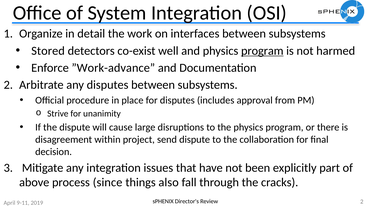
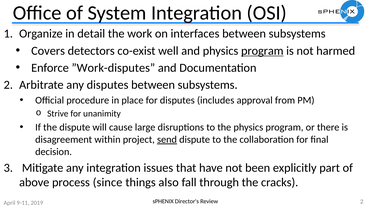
Stored: Stored -> Covers (48, 51)
”Work-advance: ”Work-advance -> ”Work-disputes (113, 68)
send underline: none -> present (167, 140)
